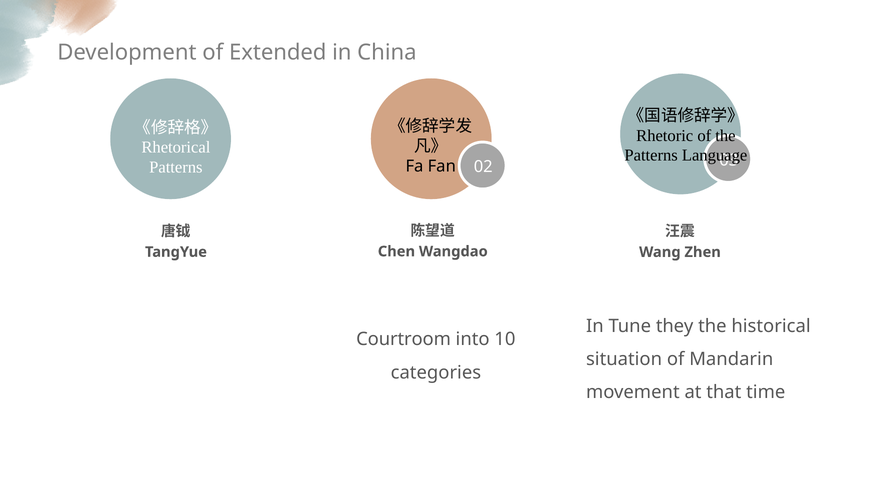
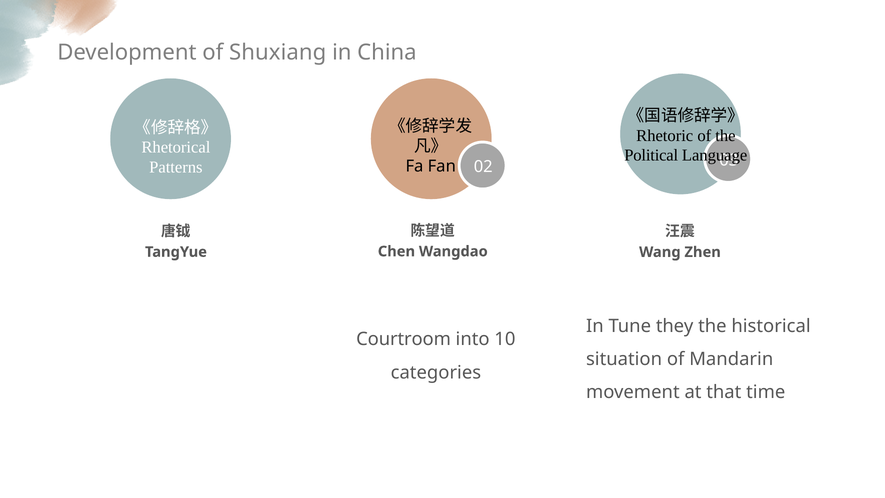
Extended: Extended -> Shuxiang (278, 53)
Patterns: Patterns -> Political (651, 155)
